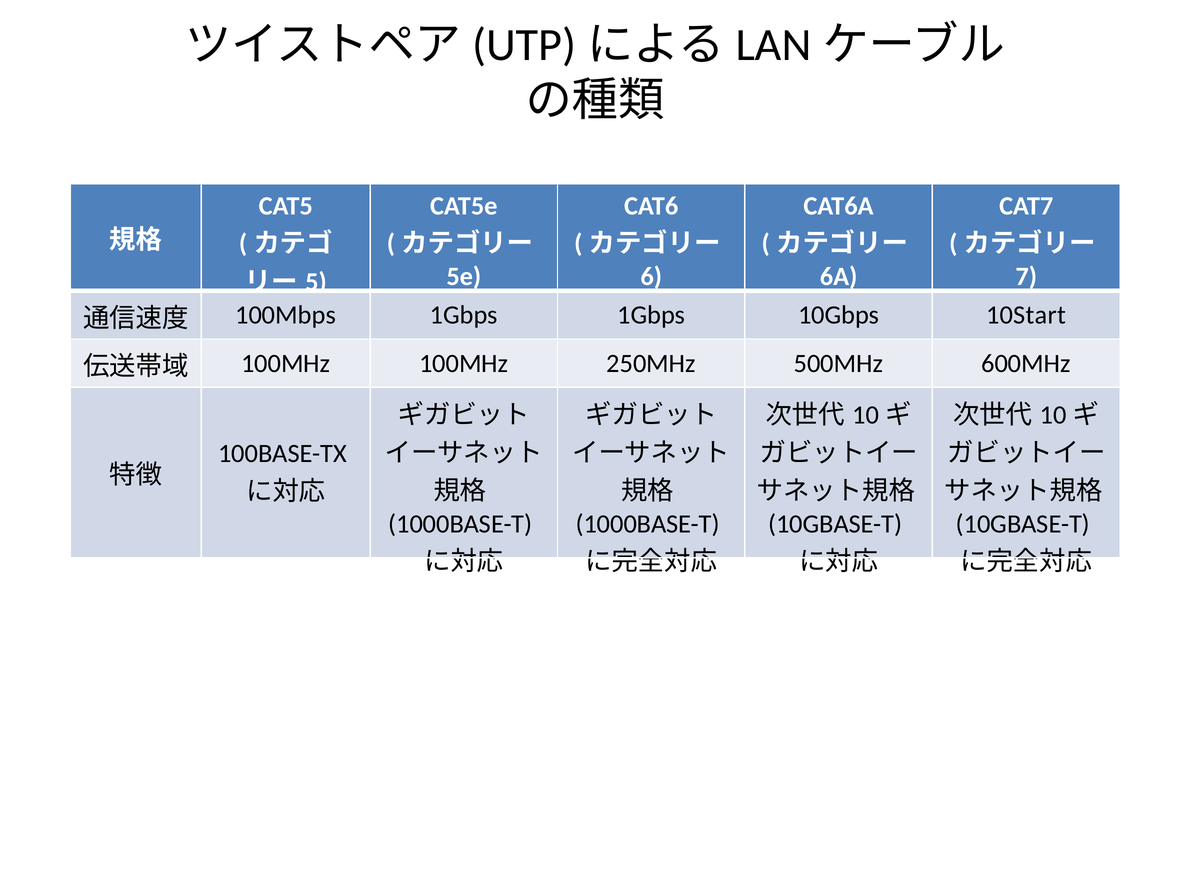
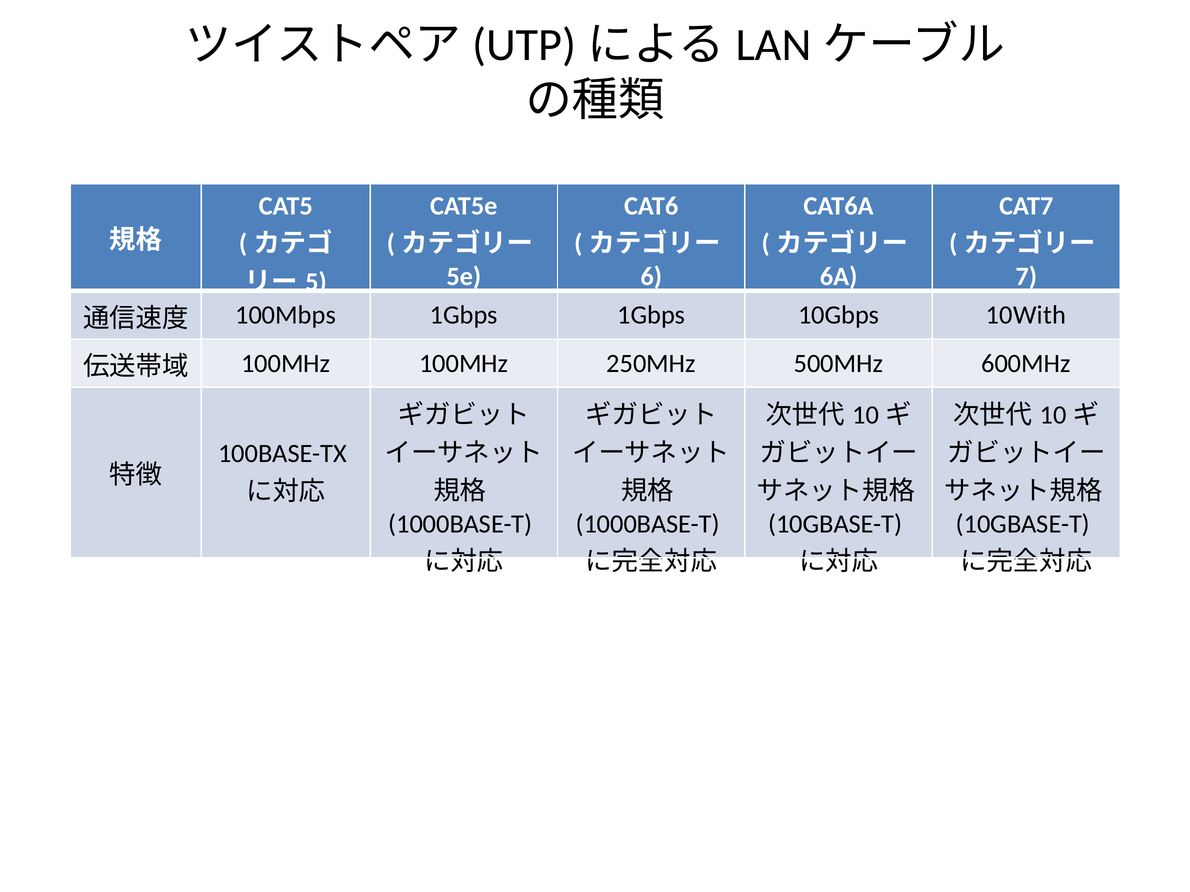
10Start: 10Start -> 10With (1026, 315)
